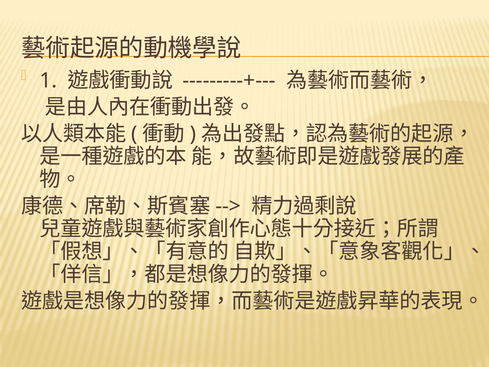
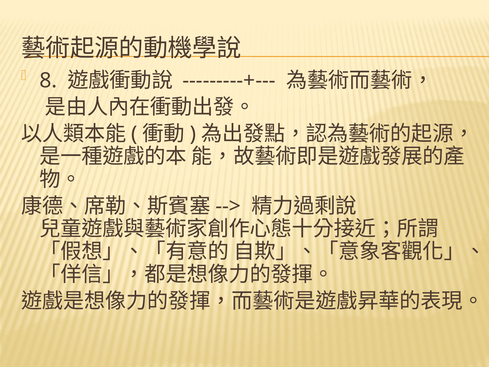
1: 1 -> 8 (48, 81)
